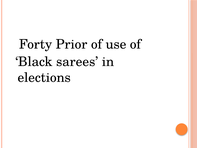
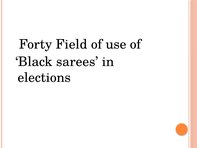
Prior: Prior -> Field (72, 44)
